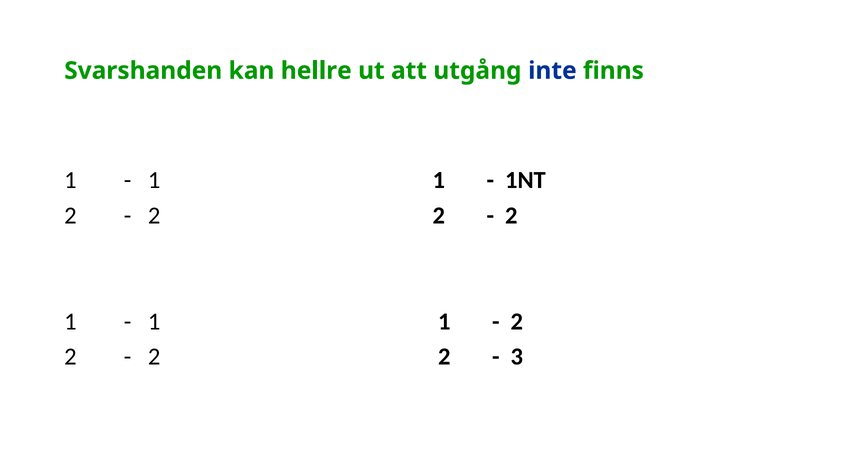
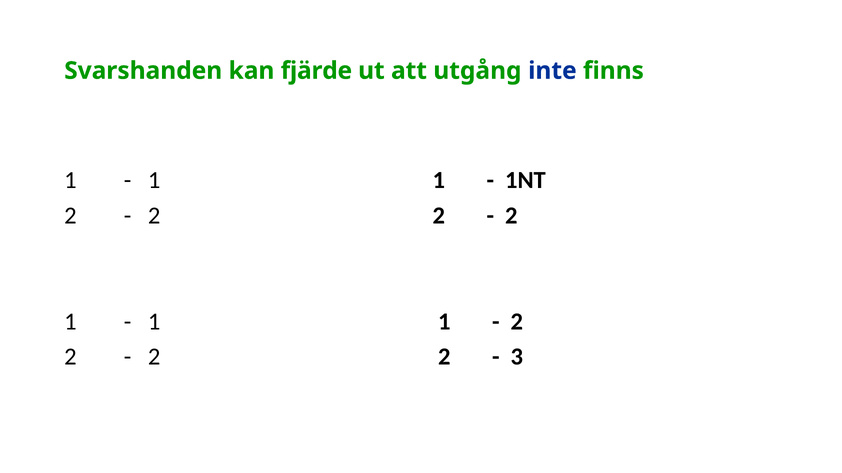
hellre: hellre -> fjärde (316, 71)
